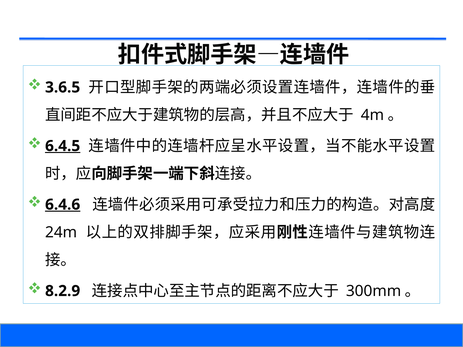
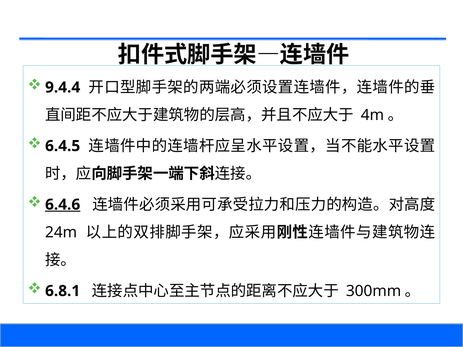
3.6.5: 3.6.5 -> 9.4.4 (63, 87)
6.4.5 underline: present -> none (63, 146)
8.2.9: 8.2.9 -> 6.8.1 (63, 291)
